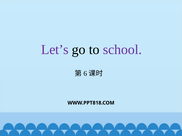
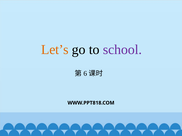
Let’s colour: purple -> orange (55, 50)
